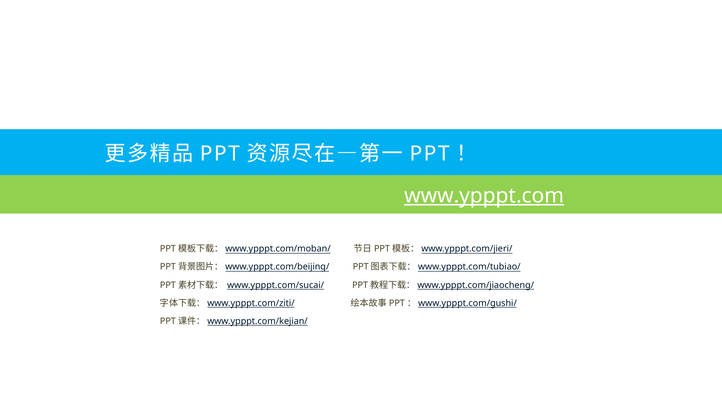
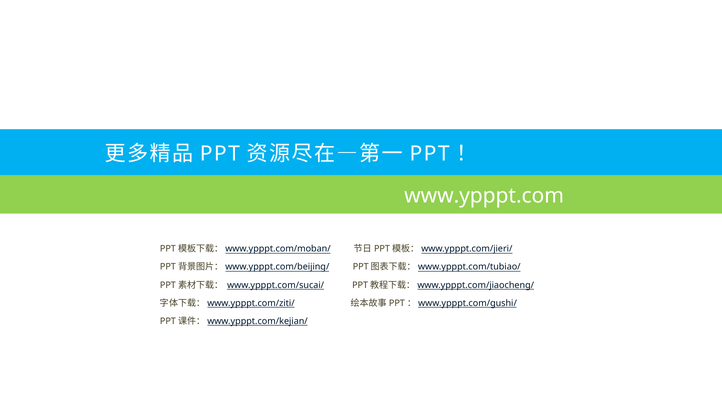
www.ypppt.com underline: present -> none (484, 196)
